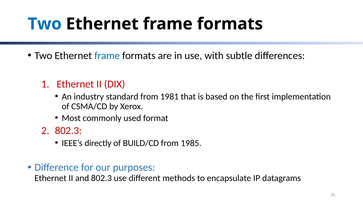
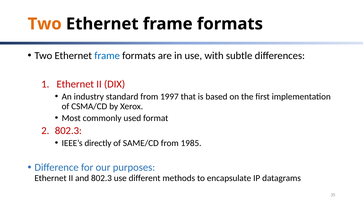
Two colour: blue -> orange (45, 24)
1981: 1981 -> 1997 (169, 97)
BUILD/CD: BUILD/CD -> SAME/CD (141, 143)
